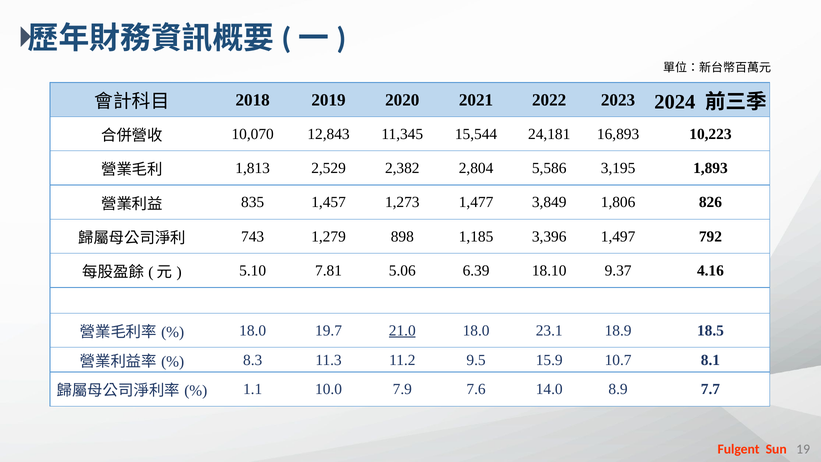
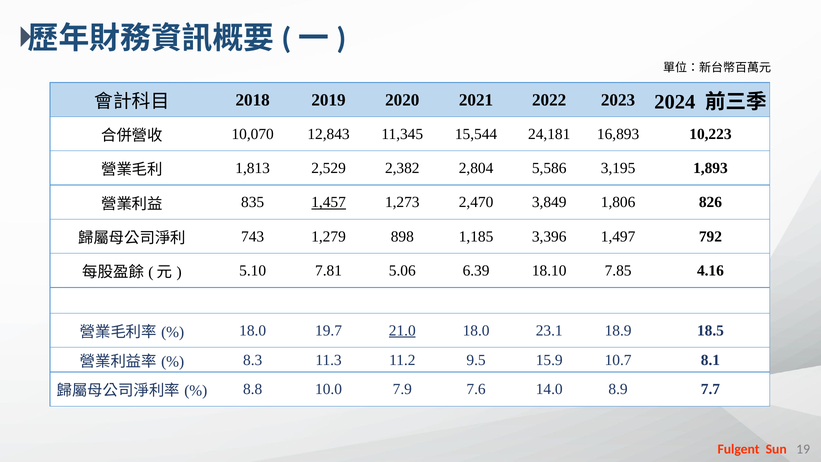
1,457 underline: none -> present (329, 202)
1,477: 1,477 -> 2,470 (476, 202)
9.37: 9.37 -> 7.85 (618, 271)
1.1: 1.1 -> 8.8 (253, 389)
